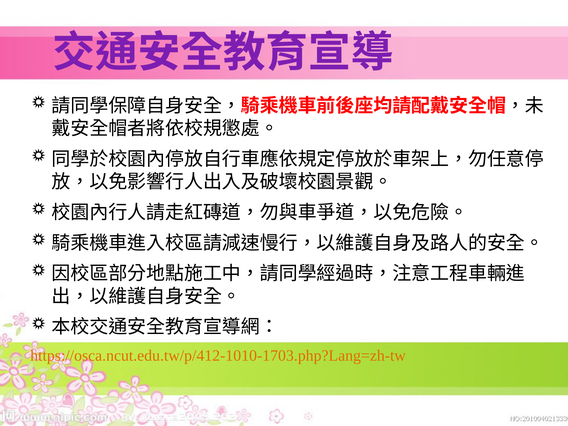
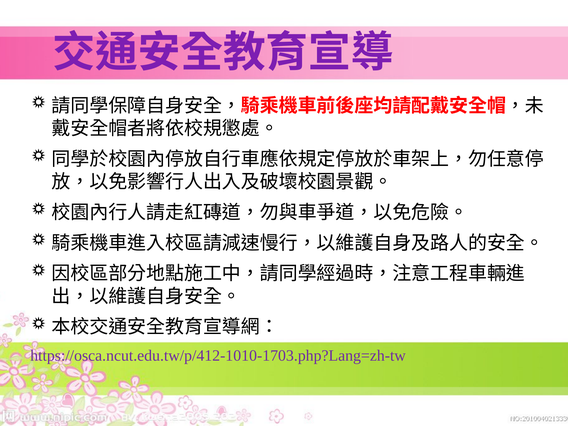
https://osca.ncut.edu.tw/p/412-1010-1703.php?Lang=zh-tw colour: orange -> purple (218, 356)
